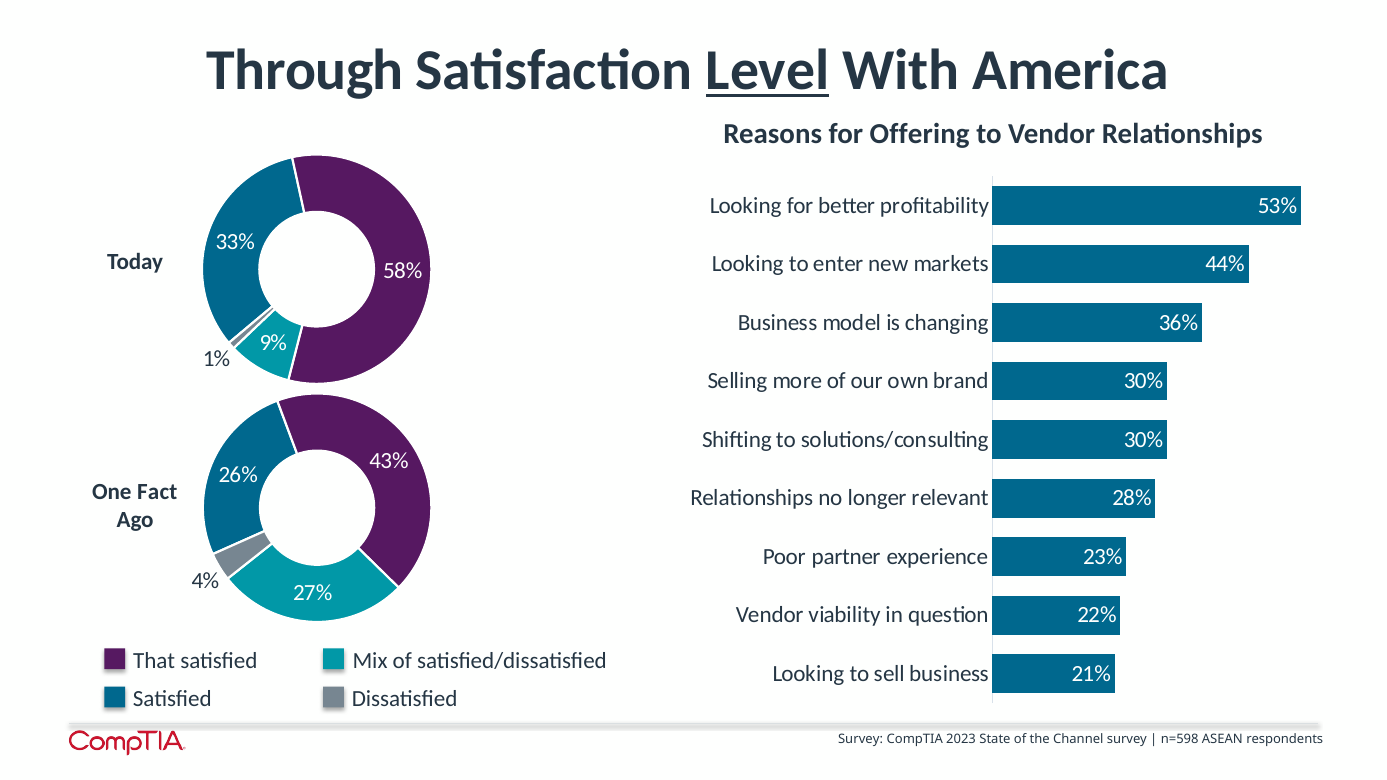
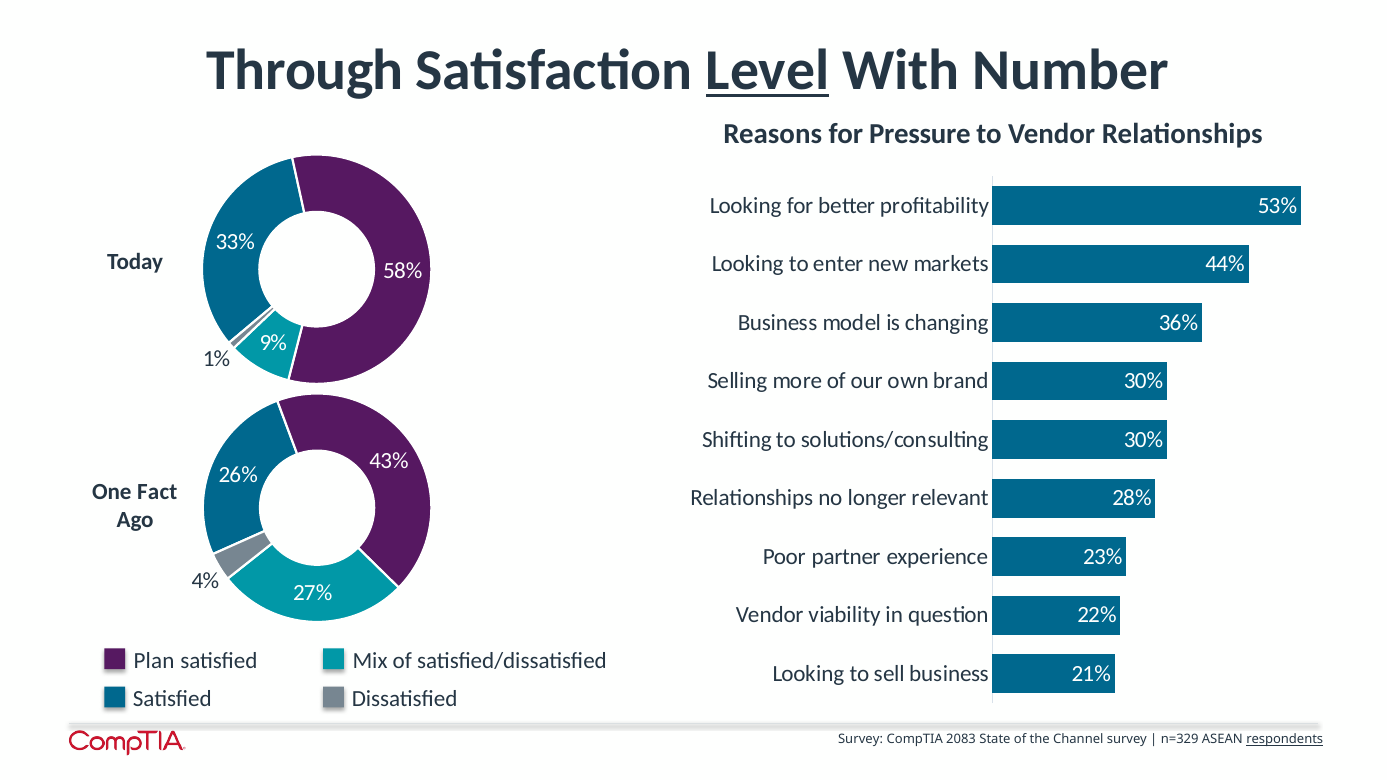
America: America -> Number (1070, 71)
Offering: Offering -> Pressure (920, 134)
That: That -> Plan (154, 661)
2023: 2023 -> 2083 (961, 740)
n=598: n=598 -> n=329 (1180, 740)
respondents underline: none -> present (1285, 740)
